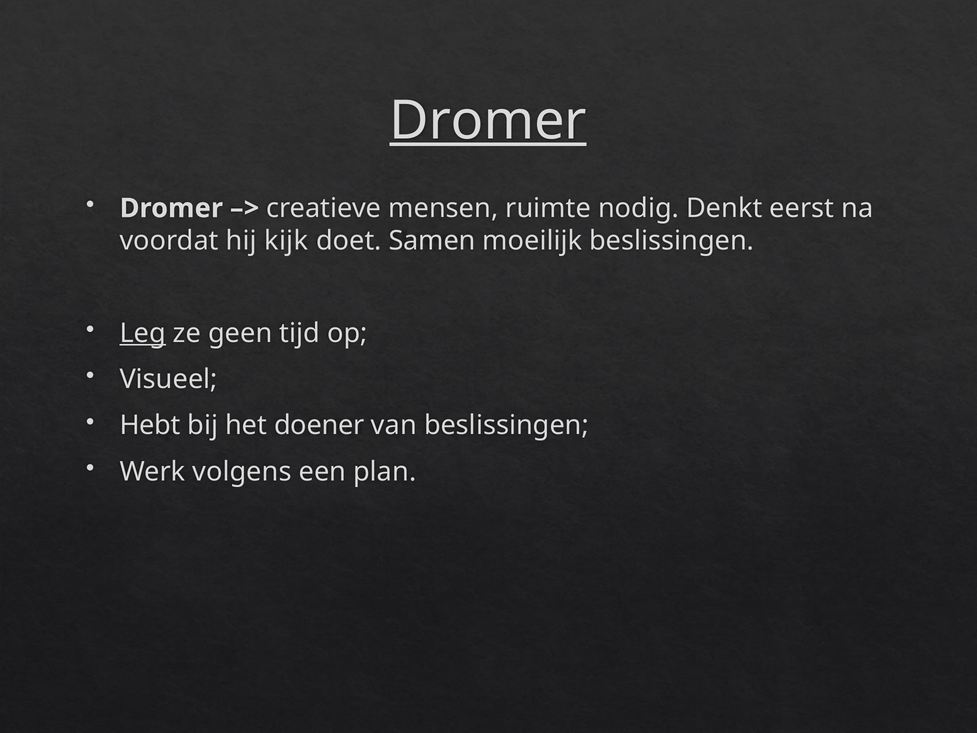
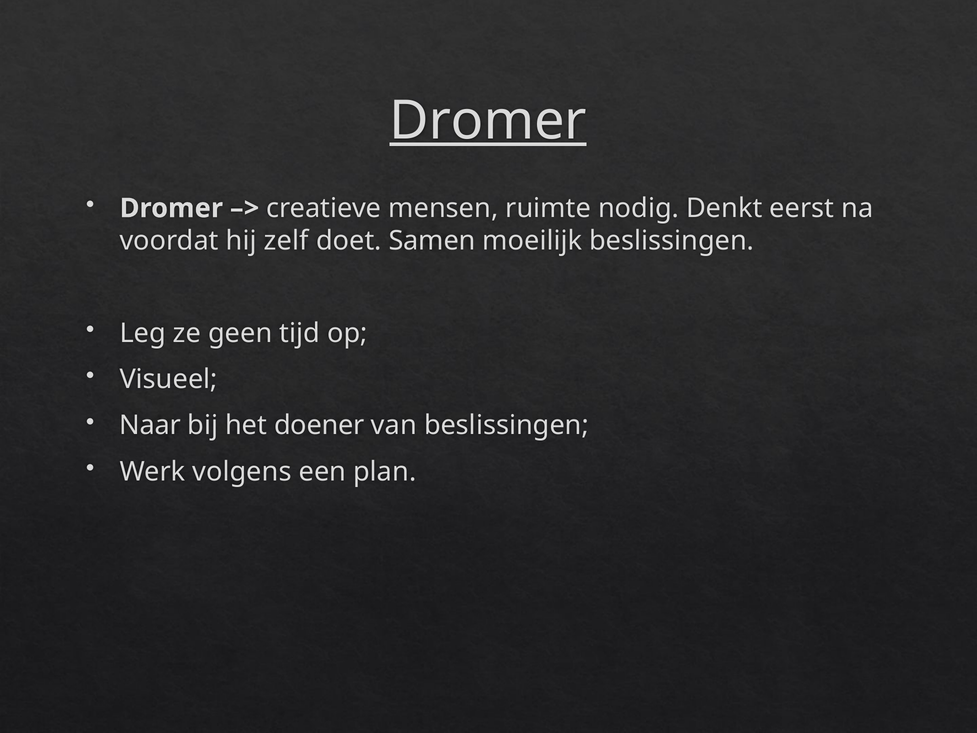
kijk: kijk -> zelf (286, 241)
Leg underline: present -> none (143, 333)
Hebt: Hebt -> Naar (150, 425)
